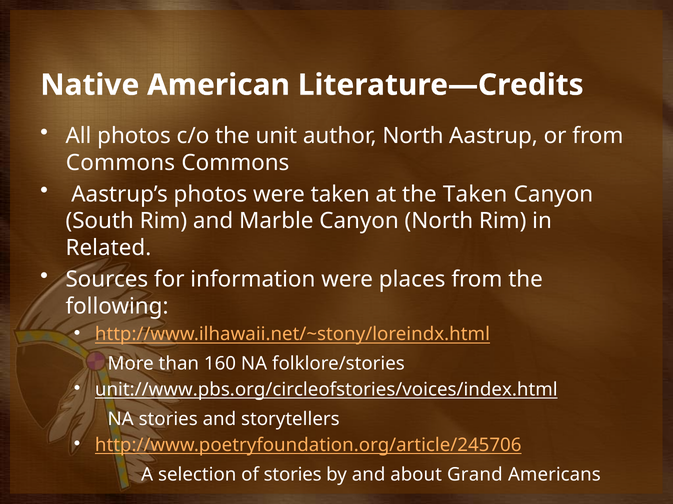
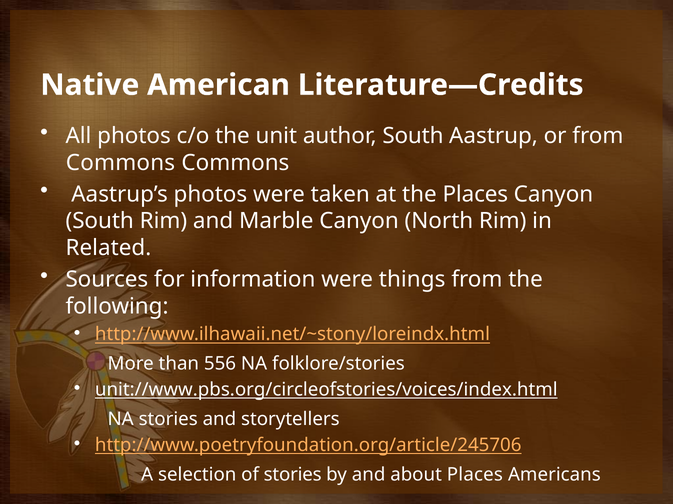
author North: North -> South (413, 136)
the Taken: Taken -> Places (475, 194)
places: places -> things (412, 280)
160: 160 -> 556 (220, 364)
about Grand: Grand -> Places (475, 475)
